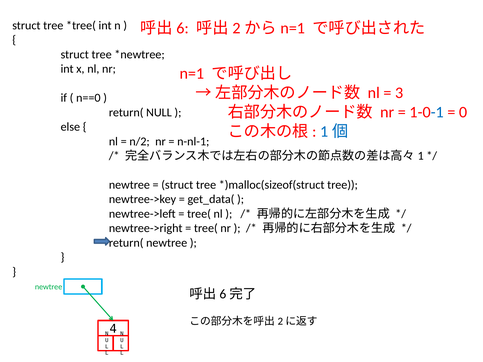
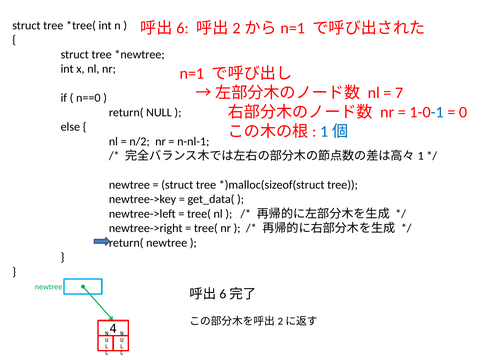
3: 3 -> 7 (399, 93)
